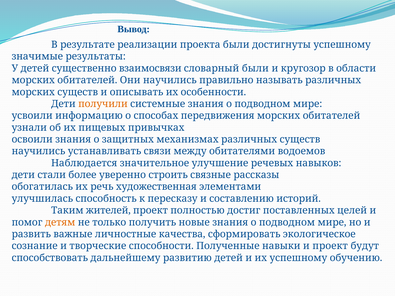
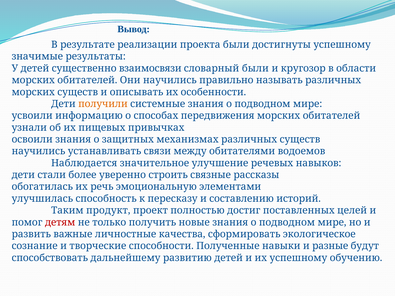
художественная: художественная -> эмоциональную (156, 187)
жителей: жителей -> продукт (108, 211)
детям colour: orange -> red (60, 222)
и проект: проект -> разные (330, 246)
